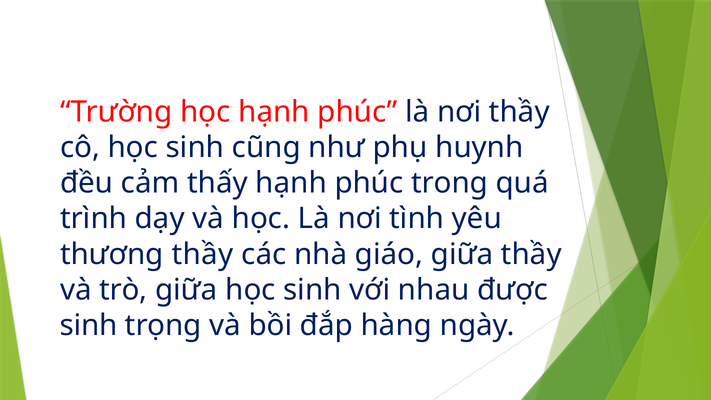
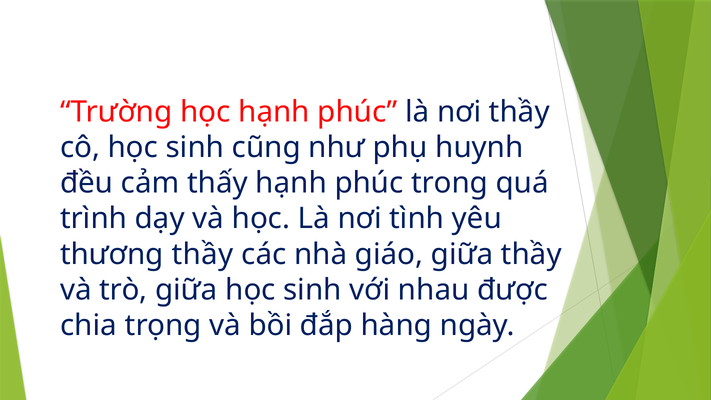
sinh: sinh -> chia (89, 325)
